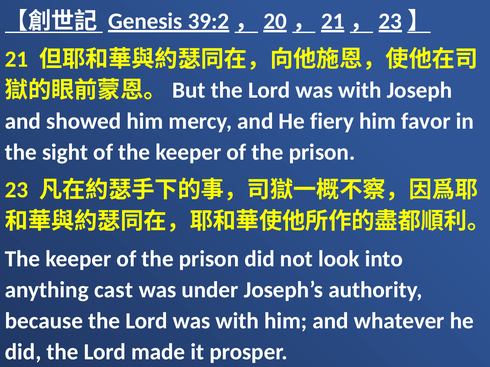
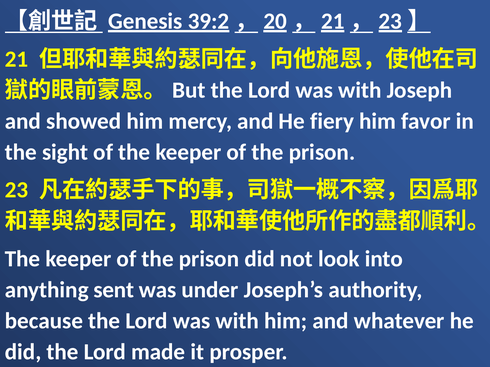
cast: cast -> sent (114, 290)
